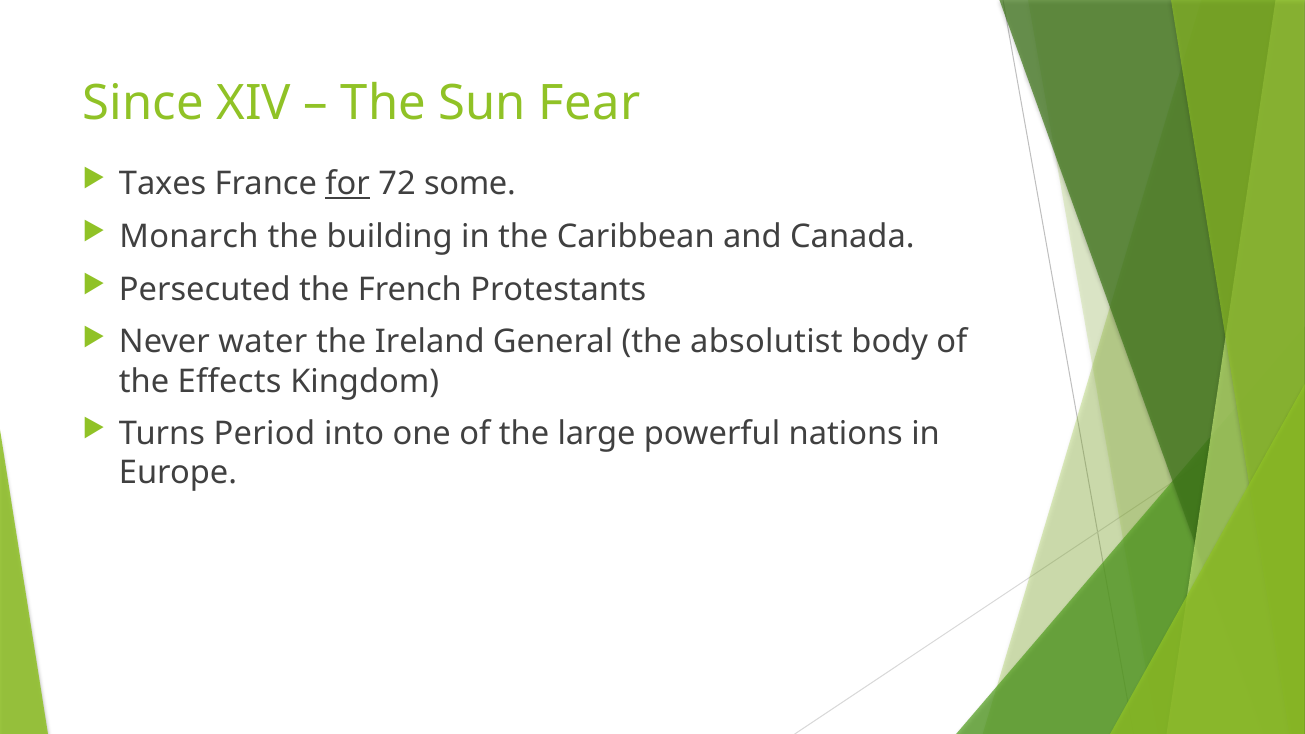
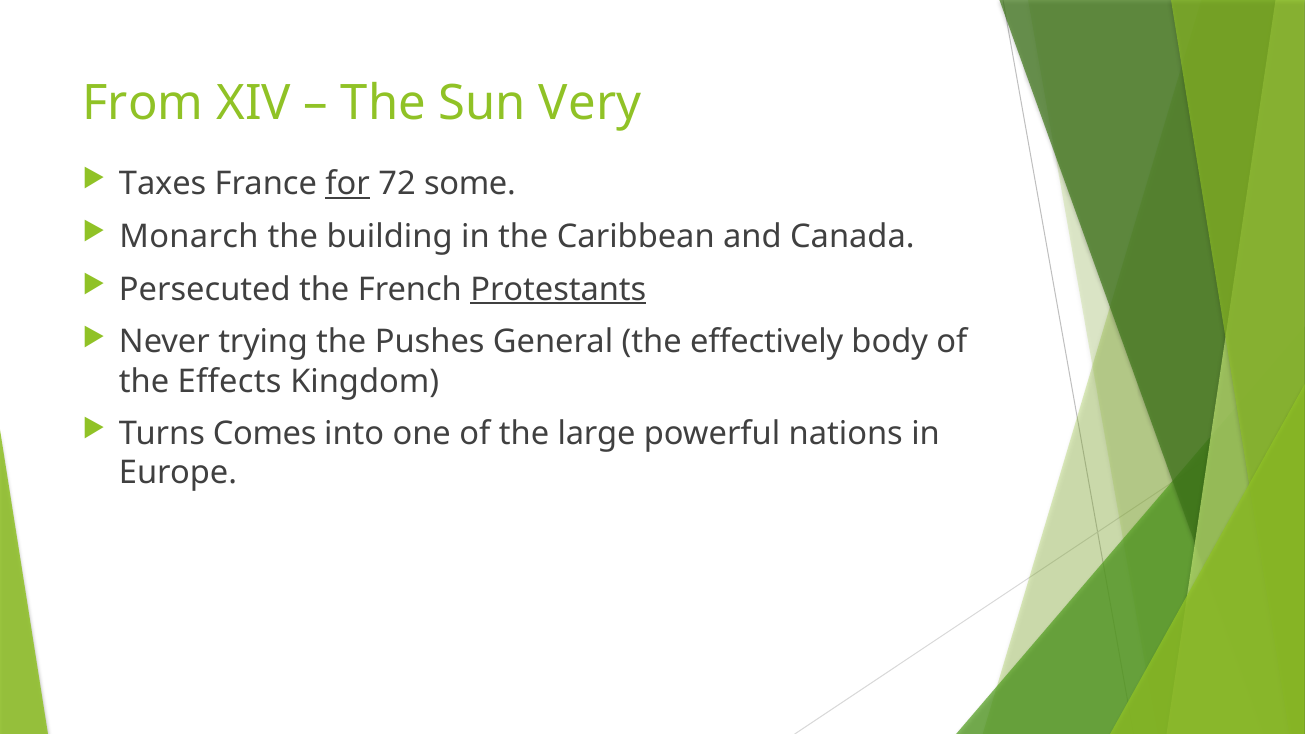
Since: Since -> From (143, 103)
Fear: Fear -> Very (590, 103)
Protestants underline: none -> present (558, 289)
water: water -> trying (263, 342)
Ireland: Ireland -> Pushes (430, 342)
absolutist: absolutist -> effectively (767, 342)
Period: Period -> Comes (265, 434)
